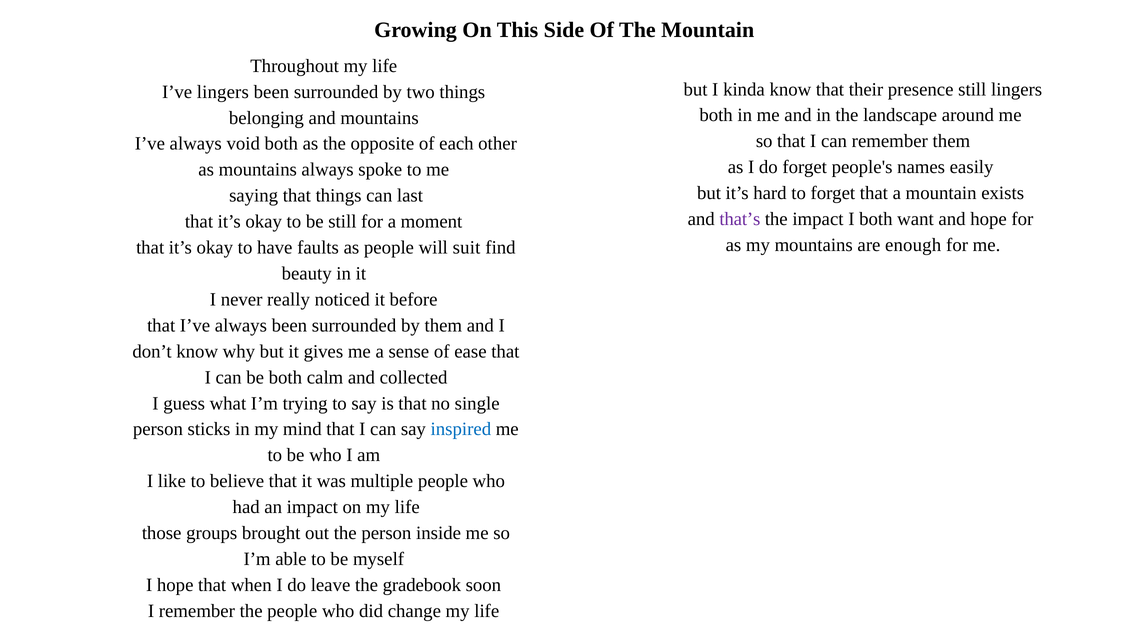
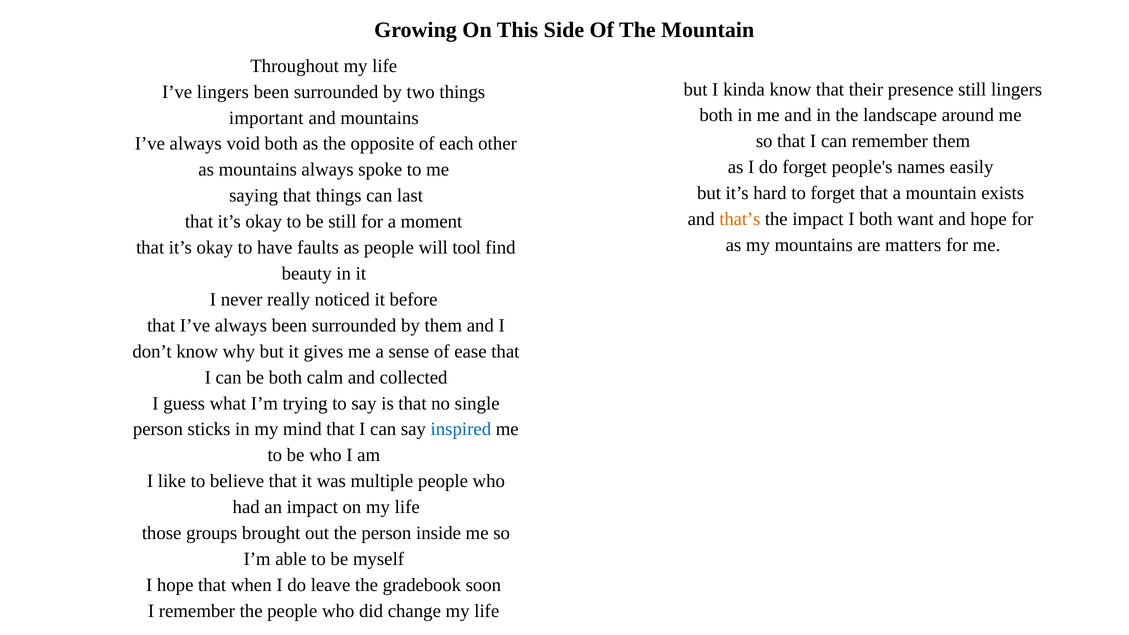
belonging: belonging -> important (266, 118)
that’s colour: purple -> orange (740, 219)
enough: enough -> matters (913, 245)
suit: suit -> tool (467, 248)
